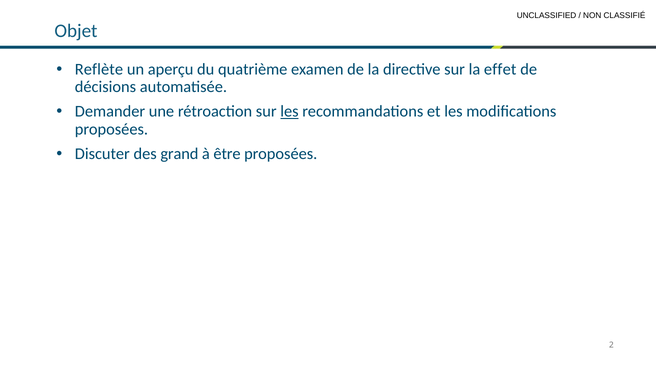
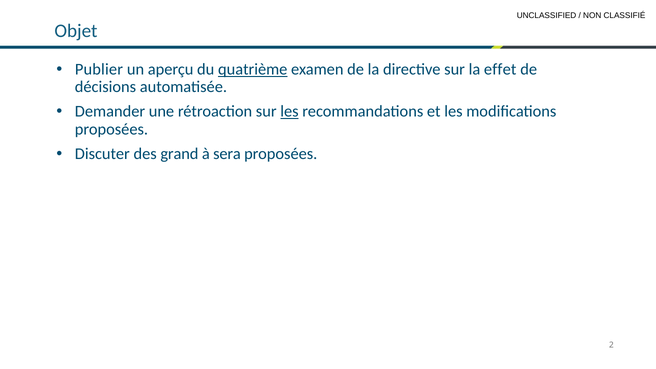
Reflète: Reflète -> Publier (99, 69)
quatrième underline: none -> present (253, 69)
être: être -> sera (227, 154)
